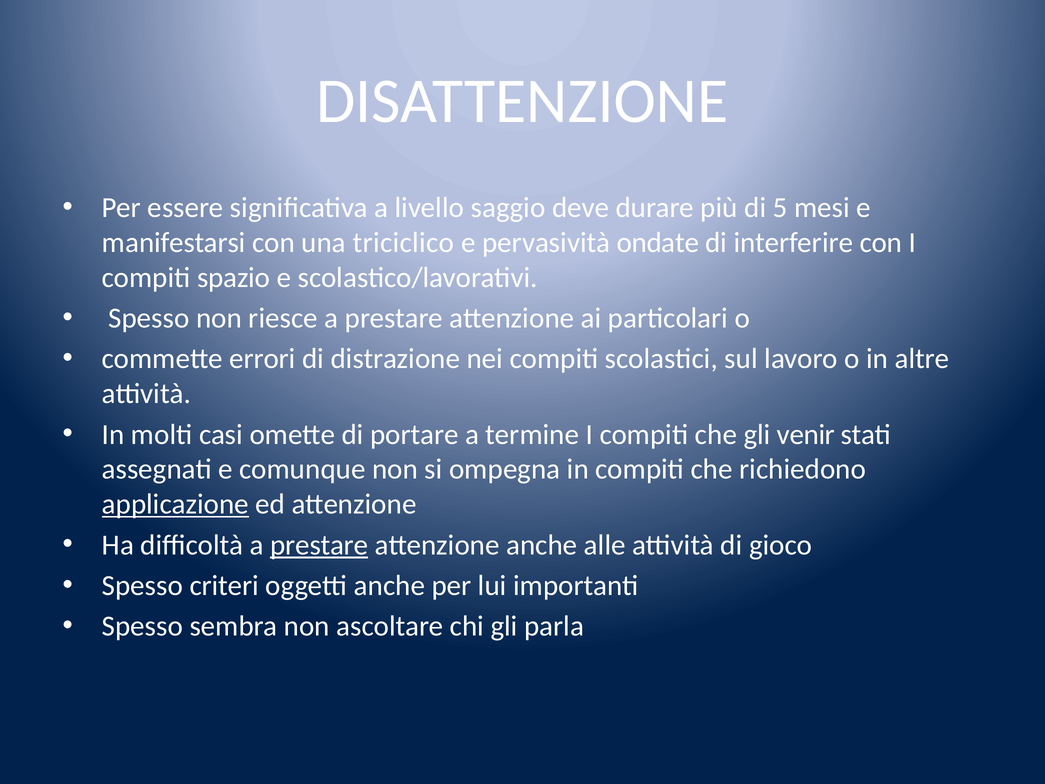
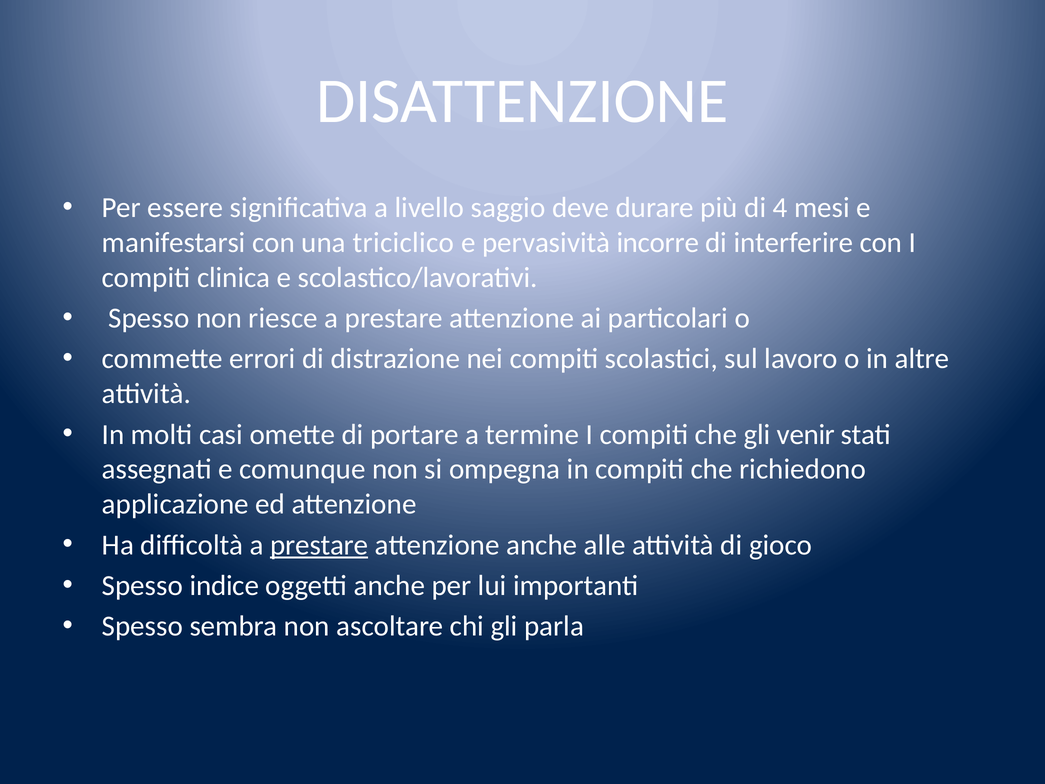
5: 5 -> 4 (780, 208)
ondate: ondate -> incorre (658, 242)
spazio: spazio -> clinica (234, 277)
applicazione underline: present -> none (175, 504)
criteri: criteri -> indice (224, 585)
